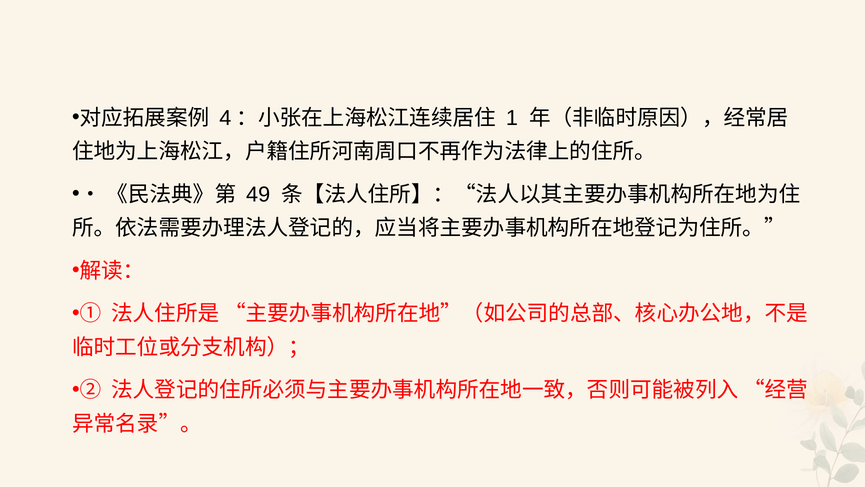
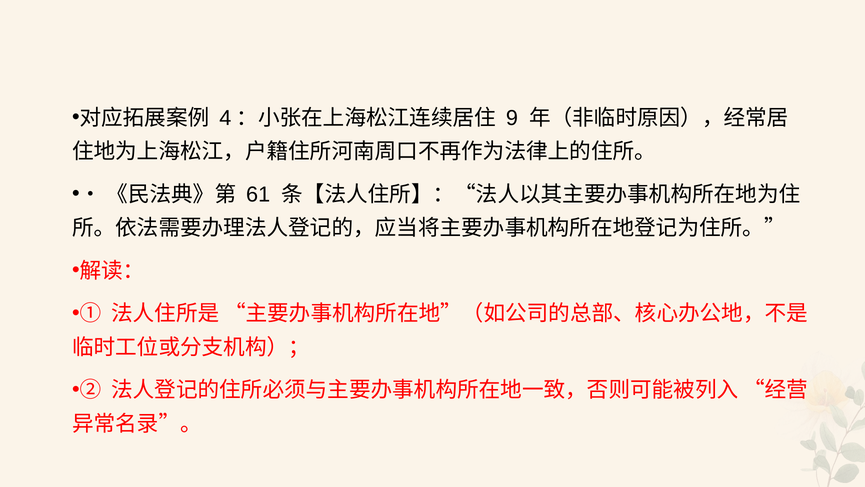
1: 1 -> 9 (512, 118)
49: 49 -> 61 (258, 194)
